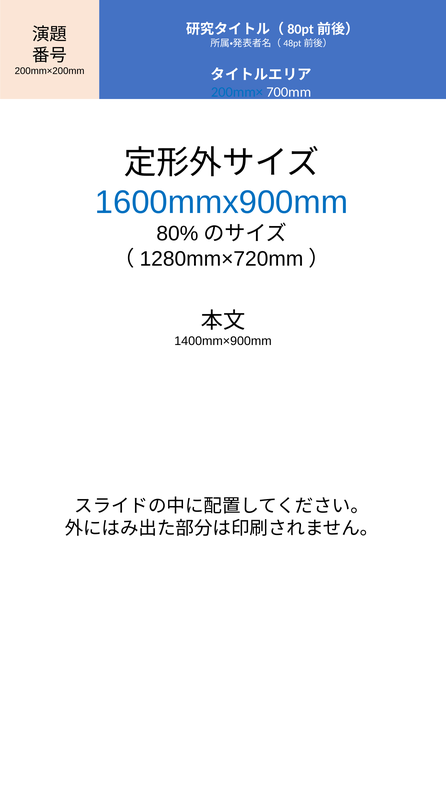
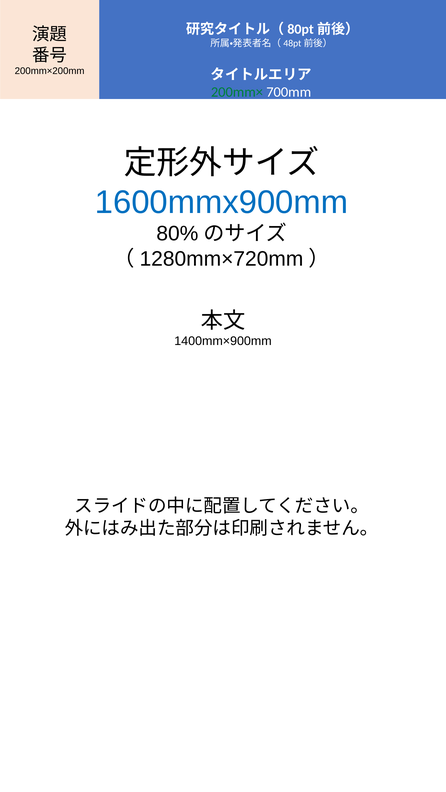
200mm× colour: blue -> green (237, 92)
